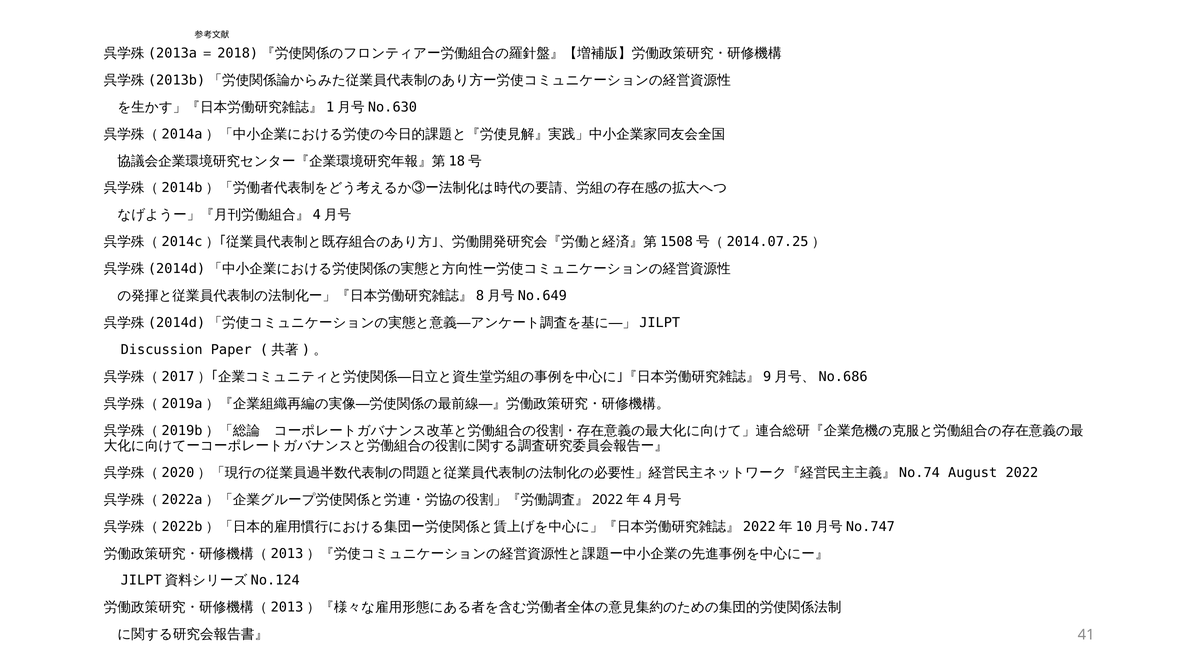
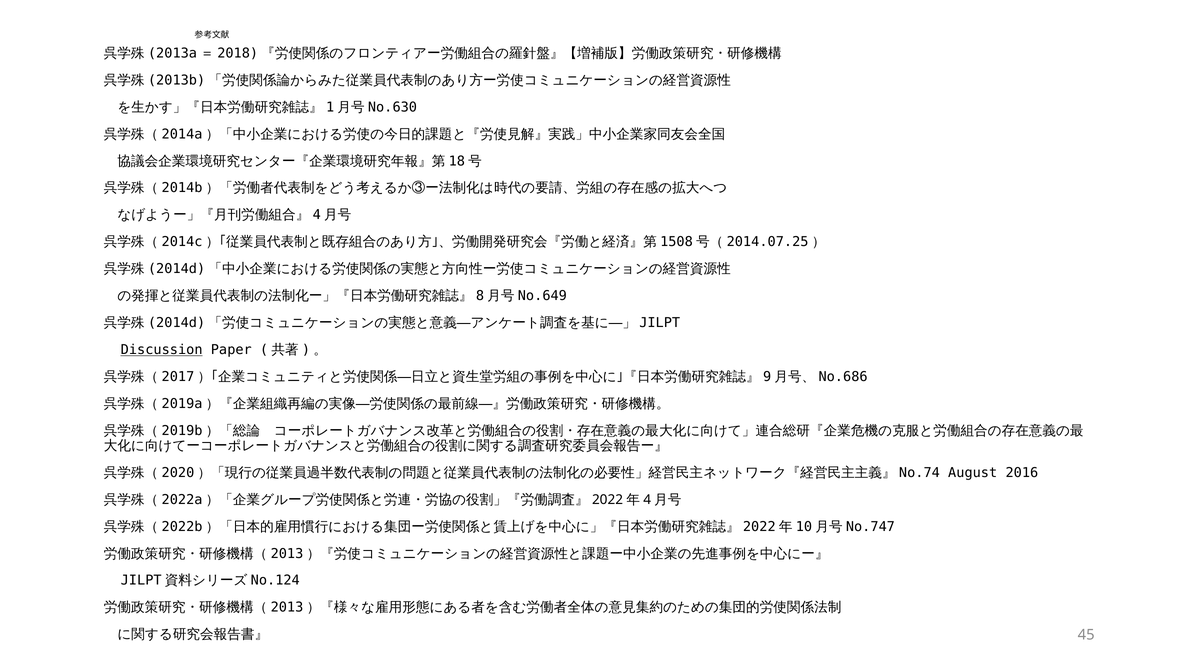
Discussion underline: none -> present (162, 350)
2022: 2022 -> 2016 (1022, 473)
41: 41 -> 45 (1086, 635)
